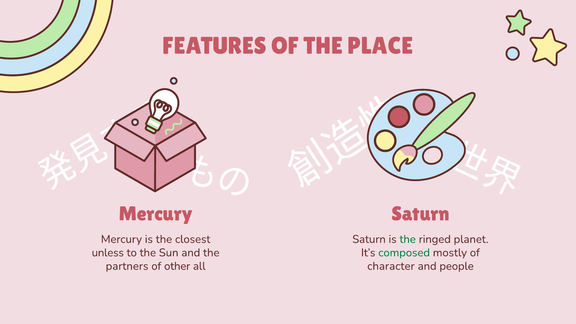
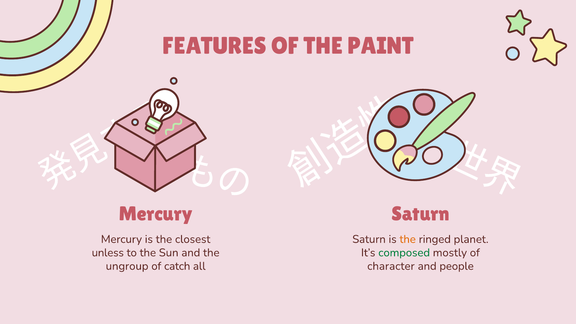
PLACE: PLACE -> PAINT (381, 46)
the colour: green -> orange (408, 239)
partners: partners -> ungroup (127, 266)
other: other -> catch (177, 266)
